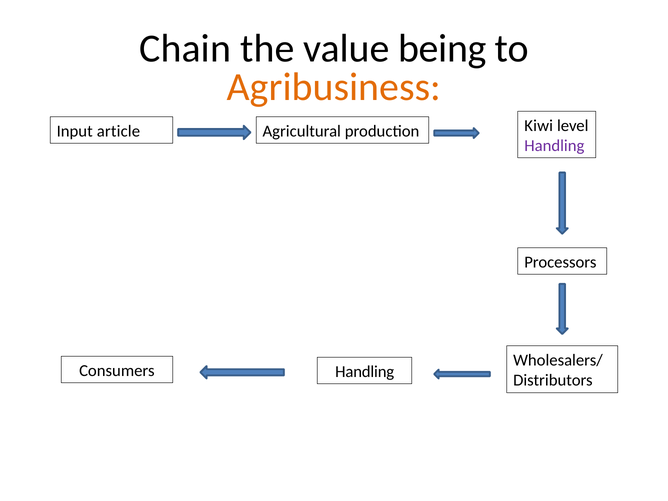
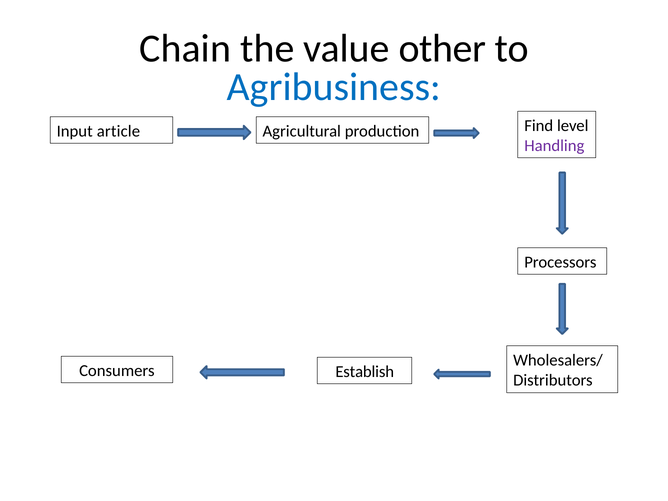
being: being -> other (442, 49)
Agribusiness colour: orange -> blue (334, 87)
Kiwi: Kiwi -> Find (539, 126)
Handling: Handling -> Establish (365, 372)
